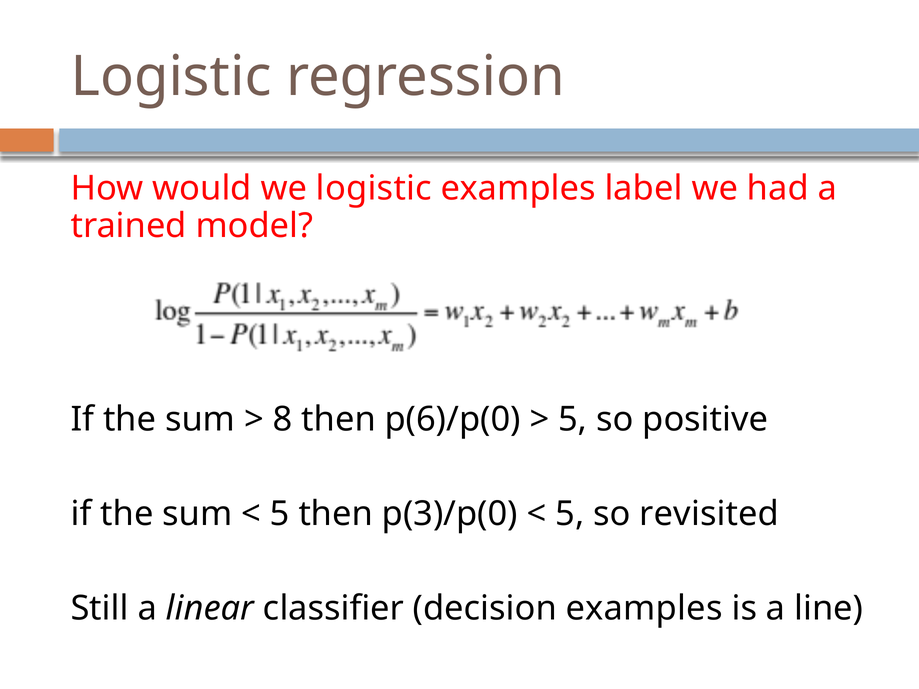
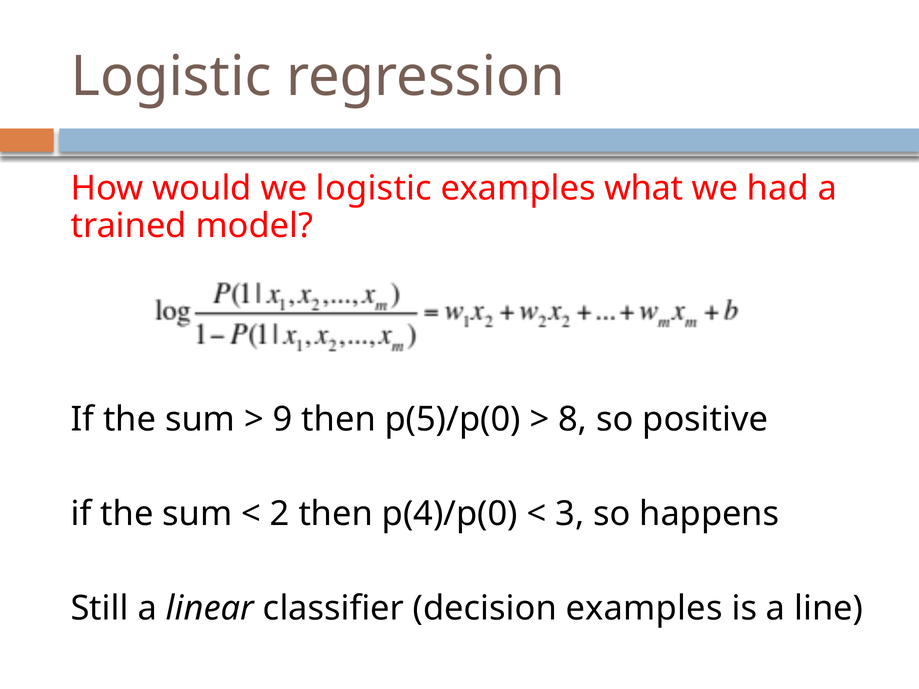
label: label -> what (644, 188)
8: 8 -> 9 (283, 419)
p(6)/p(0: p(6)/p(0 -> p(5)/p(0 (453, 419)
5: 5 -> 8 (573, 419)
5: 5 -> 2 (280, 514)
p(3)/p(0: p(3)/p(0 -> p(4)/p(0 (450, 514)
5: 5 -> 3 (570, 514)
revisited: revisited -> happens (709, 514)
